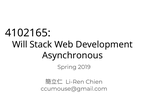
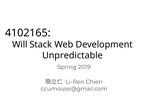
Asynchronous: Asynchronous -> Unpredictable (72, 55)
